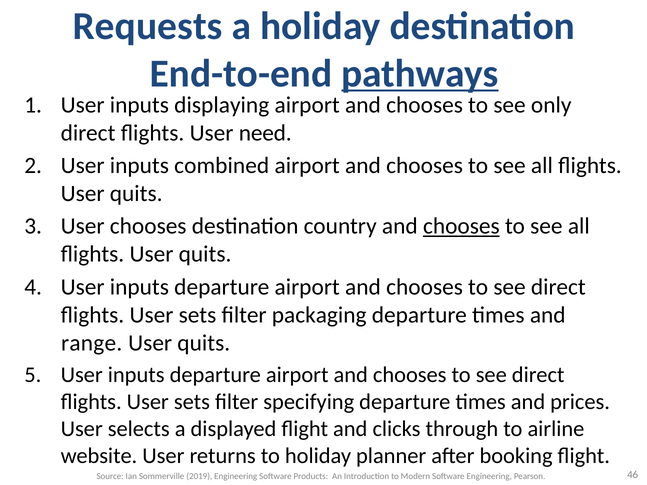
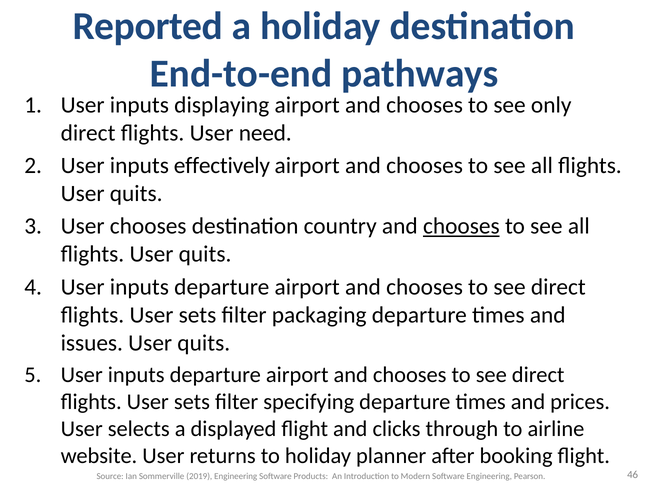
Requests: Requests -> Reported (148, 26)
pathways underline: present -> none (420, 74)
combined: combined -> effectively (222, 166)
range: range -> issues (92, 343)
